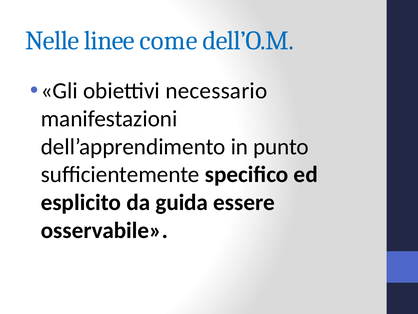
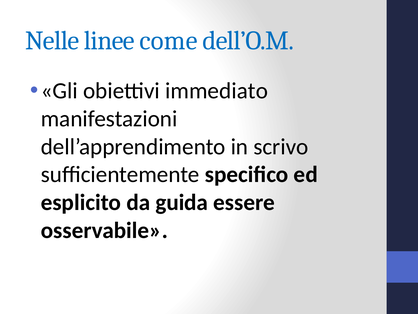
necessario: necessario -> immediato (217, 91)
punto: punto -> scrivo (281, 146)
